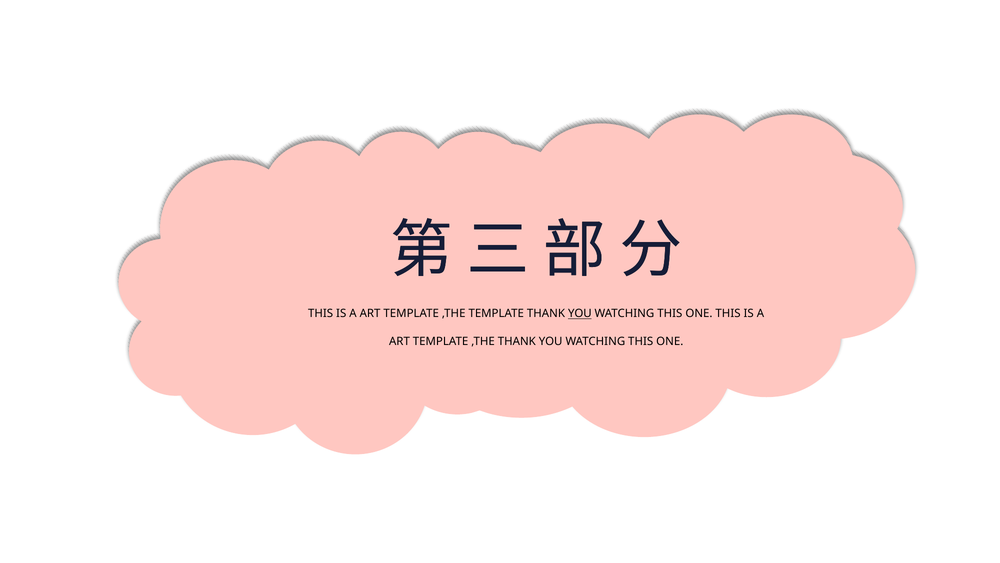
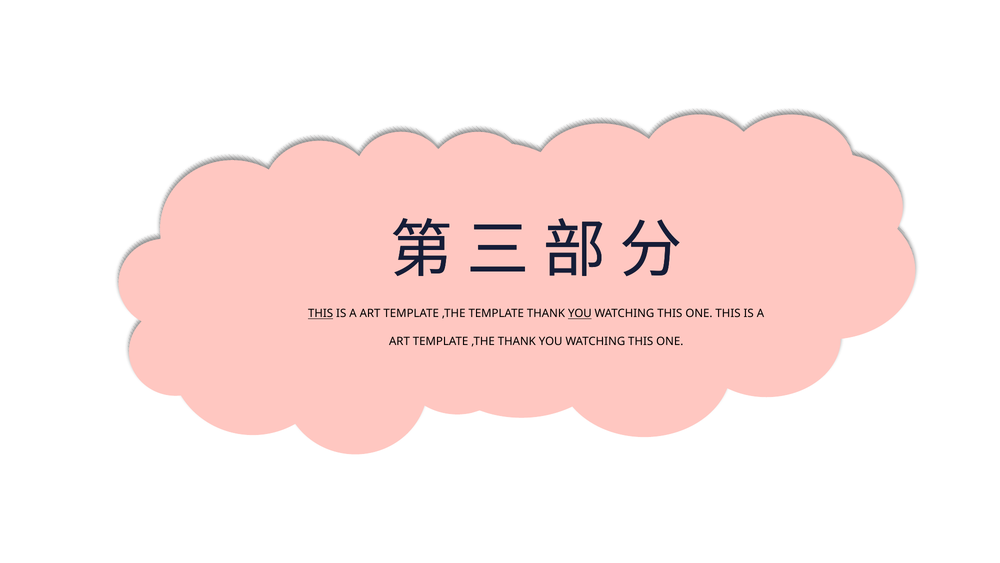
THIS underline: none -> present (321, 313)
